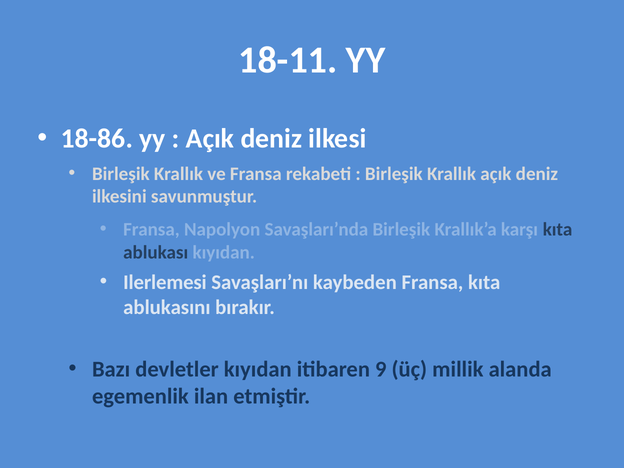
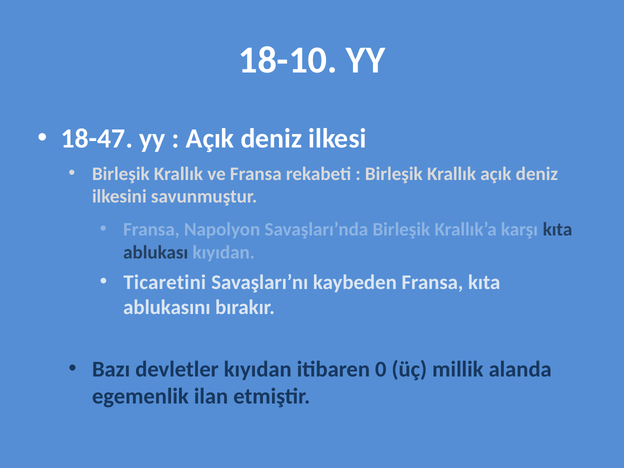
18-11: 18-11 -> 18-10 (288, 60)
18-86: 18-86 -> 18-47 (97, 139)
Ilerlemesi: Ilerlemesi -> Ticaretini (165, 282)
9: 9 -> 0 (381, 369)
